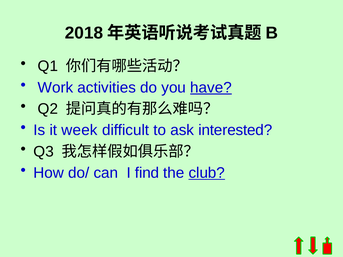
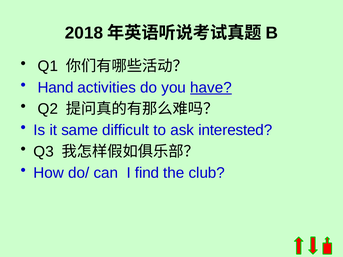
Work: Work -> Hand (56, 88)
week: week -> same (80, 130)
club underline: present -> none (207, 173)
